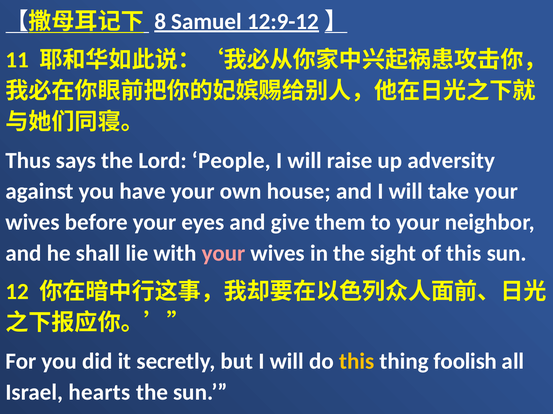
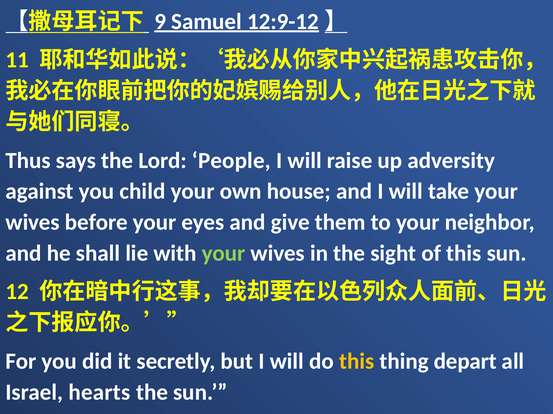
8: 8 -> 9 (160, 22)
have: have -> child (142, 192)
your colour: pink -> light green (224, 254)
foolish: foolish -> depart (465, 362)
